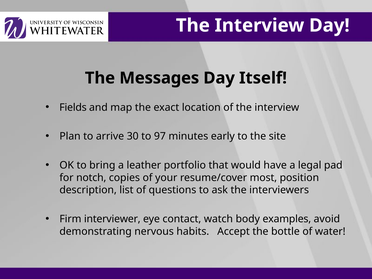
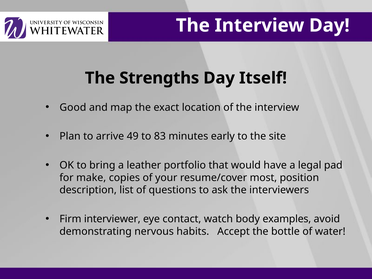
Messages: Messages -> Strengths (159, 78)
Fields: Fields -> Good (73, 107)
30: 30 -> 49 (133, 136)
97: 97 -> 83 (160, 136)
notch: notch -> make (91, 178)
